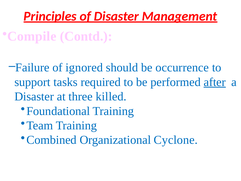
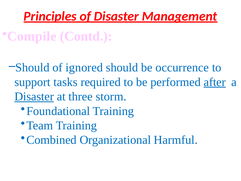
Failure: Failure -> Should (32, 67)
Disaster underline: none -> present (34, 96)
killed: killed -> storm (111, 96)
Cyclone: Cyclone -> Harmful (176, 140)
